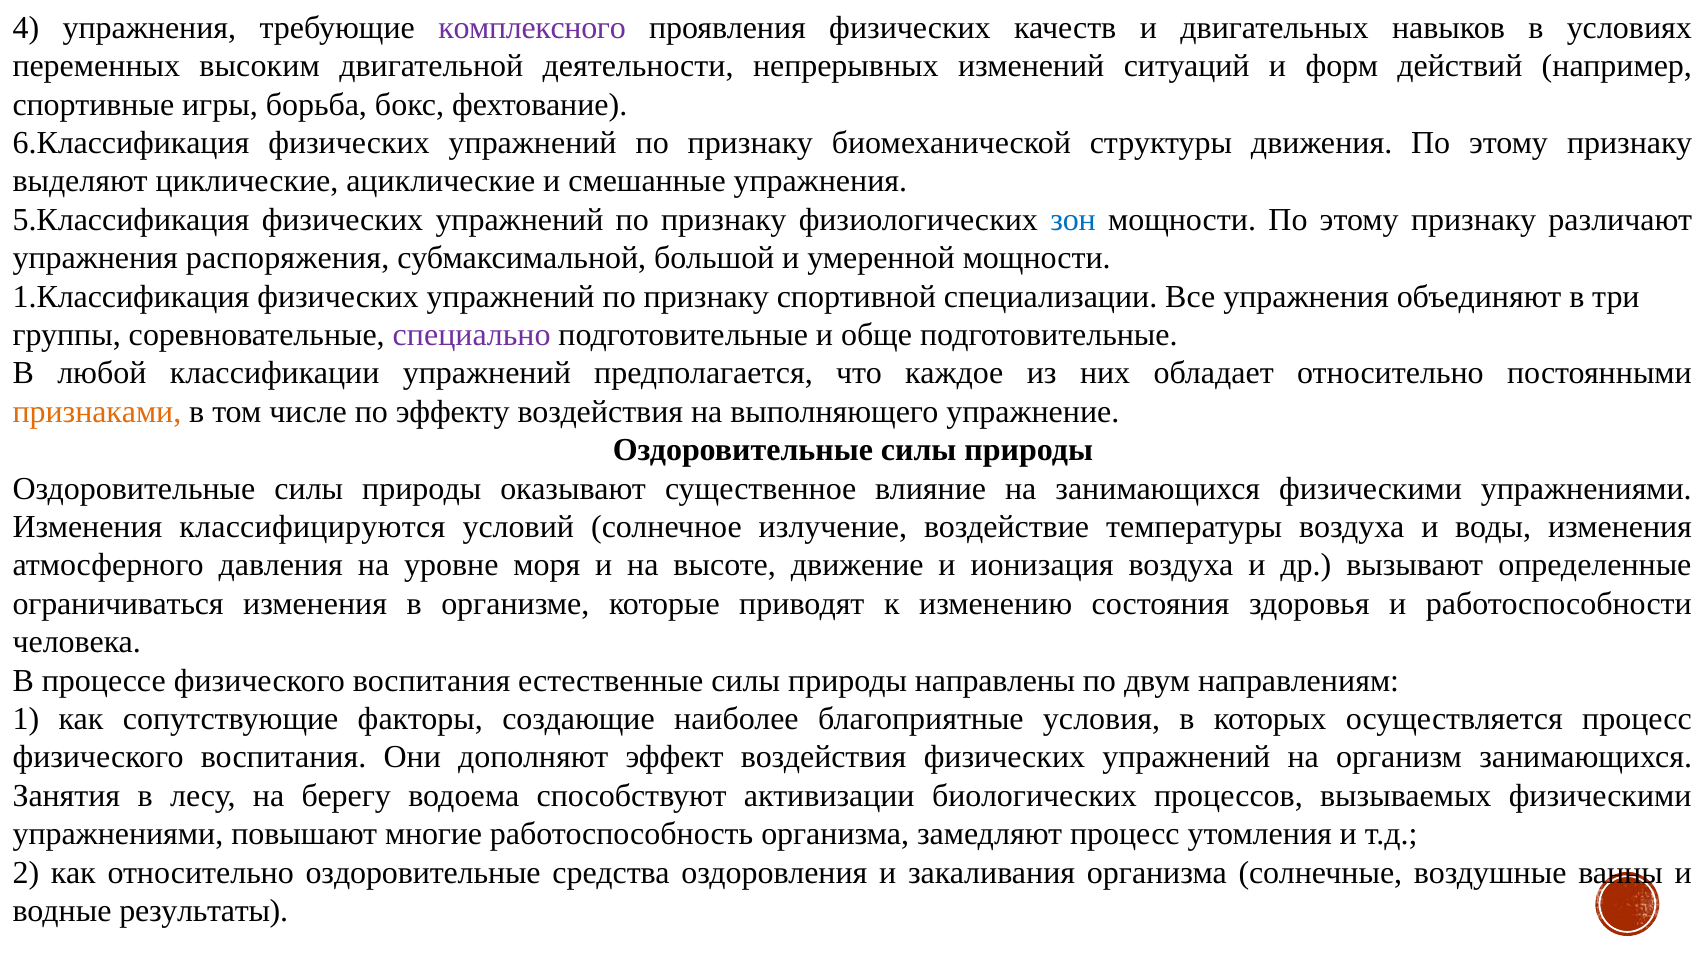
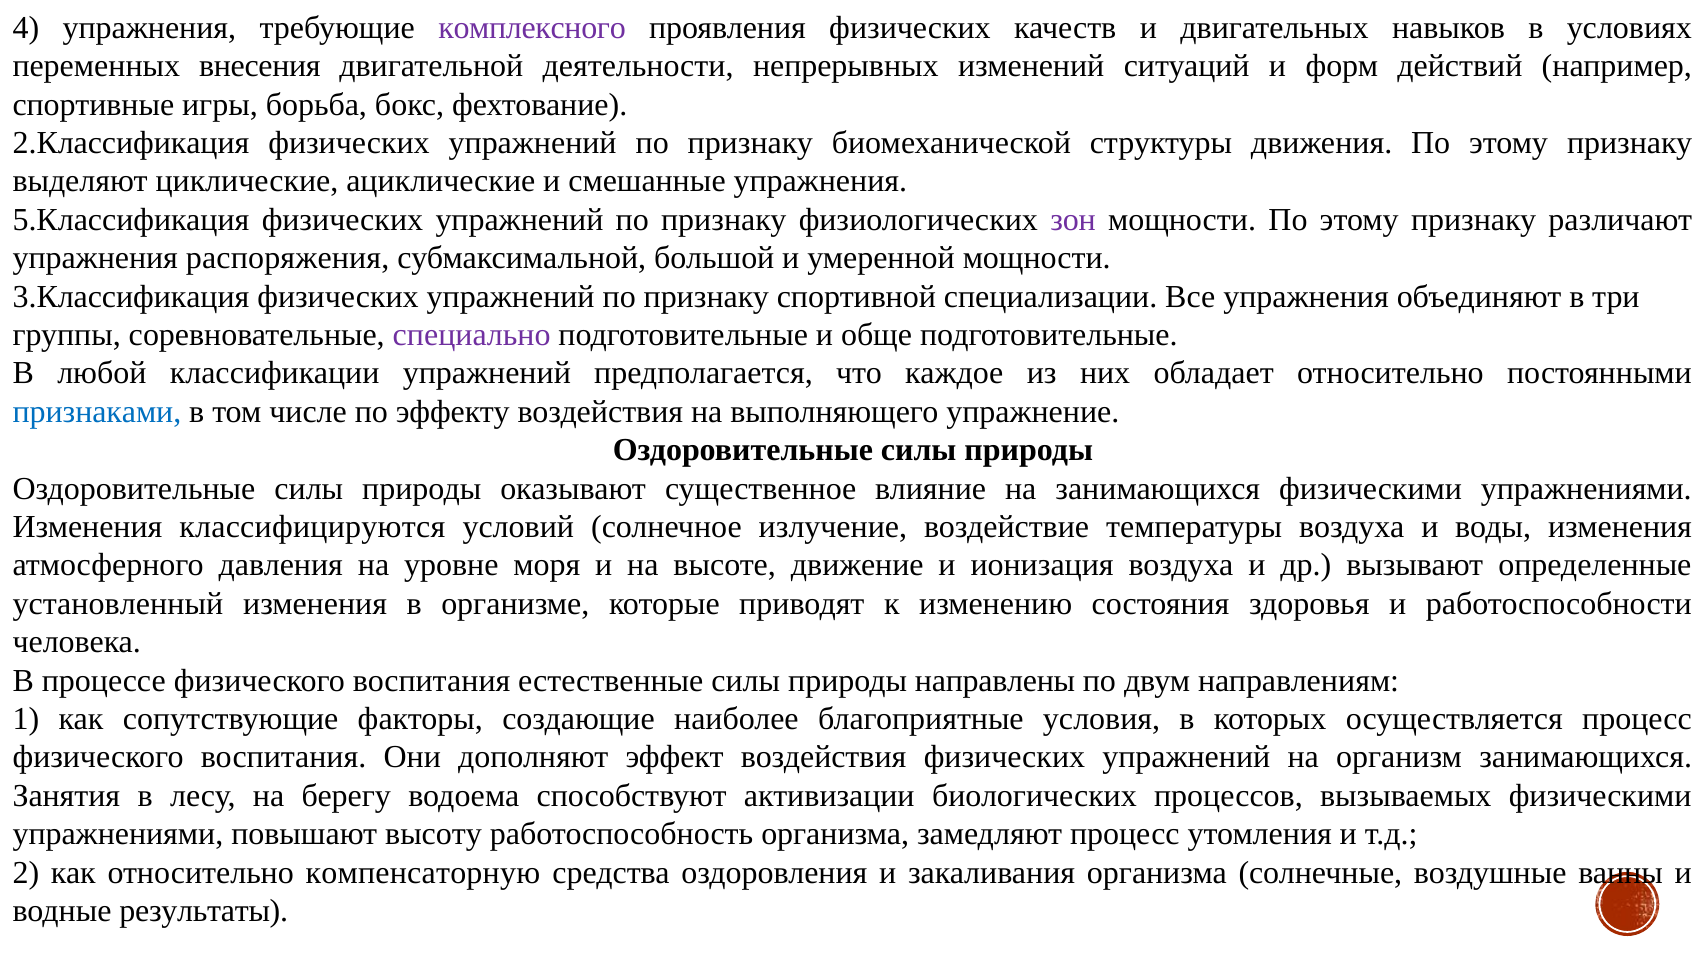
высоким: высоким -> внесения (260, 66)
6.Классификация: 6.Классификация -> 2.Классификация (131, 143)
зон colour: blue -> purple (1073, 220)
1.Классификация: 1.Классификация -> 3.Классификация (131, 296)
признаками colour: orange -> blue (97, 412)
ограничиваться: ограничиваться -> установленный (118, 603)
многие: многие -> высоту (433, 834)
относительно оздоровительные: оздоровительные -> компенсаторную (423, 872)
